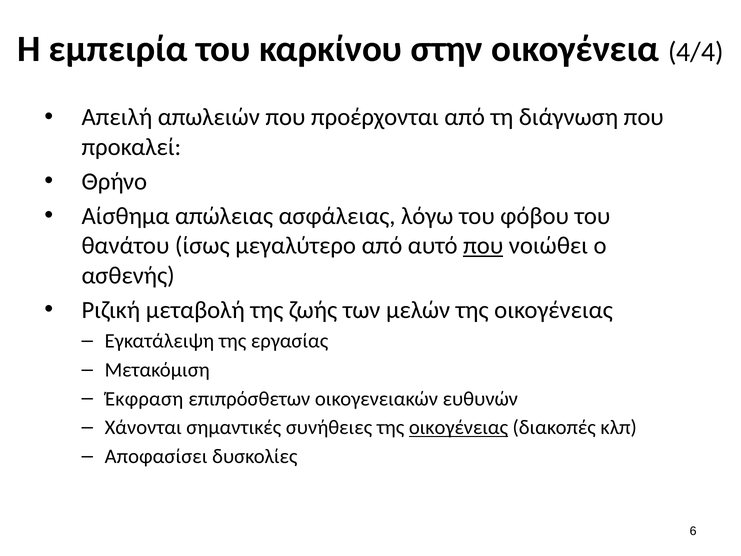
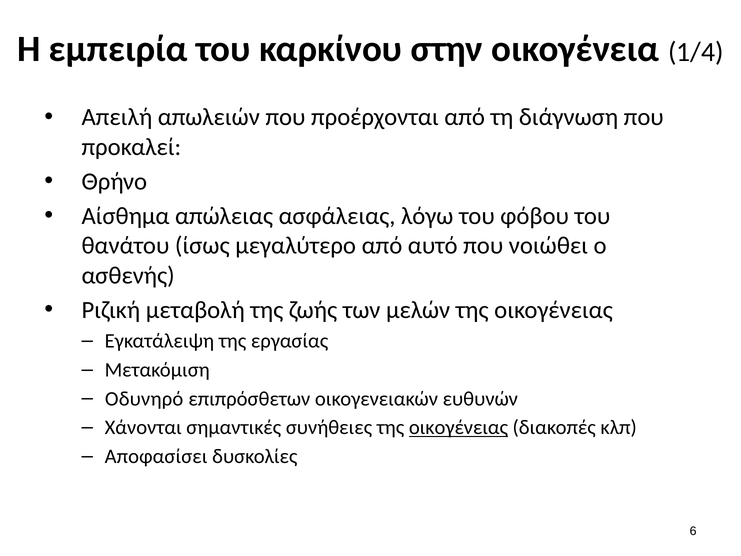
4/4: 4/4 -> 1/4 (696, 52)
που underline: present -> none (483, 246)
Έκφραση: Έκφραση -> Οδυνηρό (144, 399)
